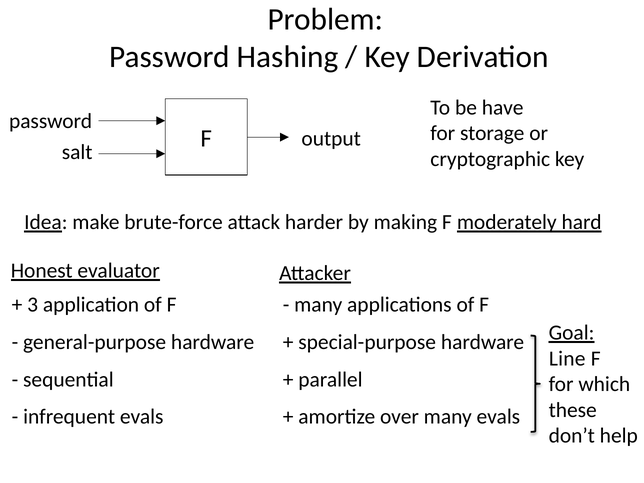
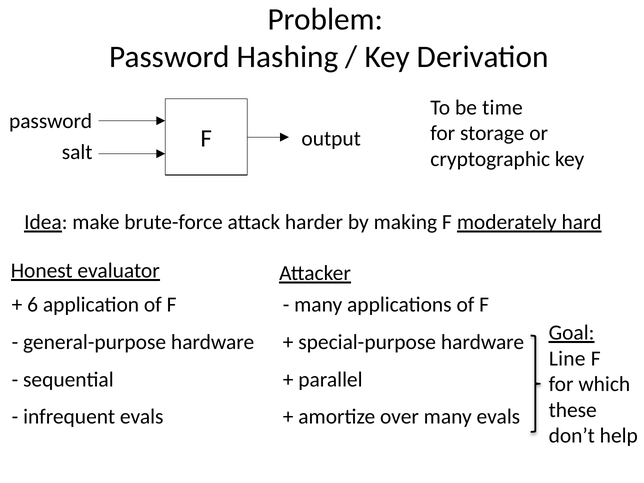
have: have -> time (503, 108)
3: 3 -> 6 (33, 305)
